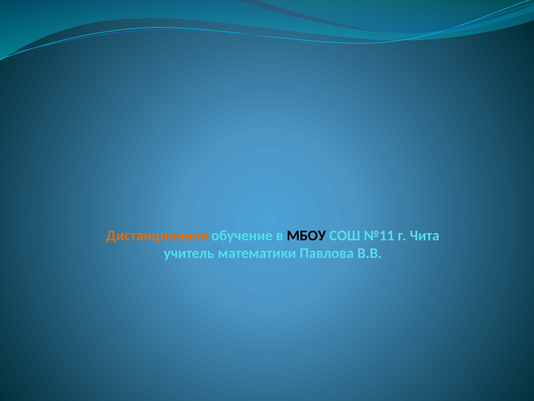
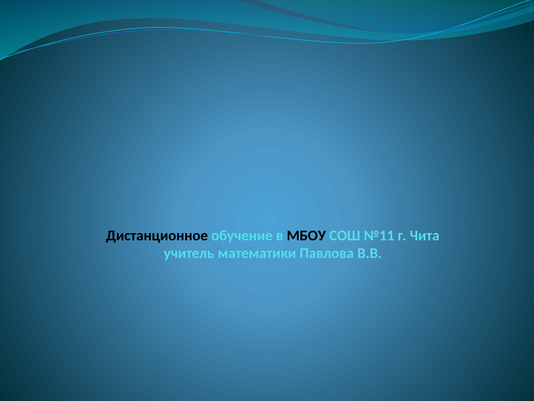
Дистанционное colour: orange -> black (157, 235)
